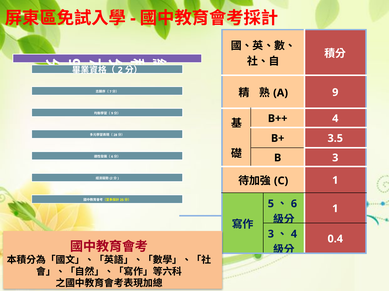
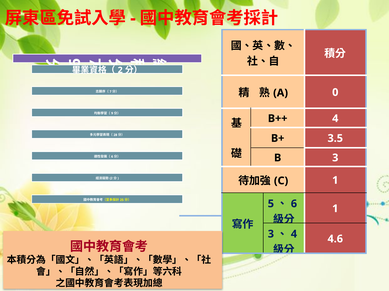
9: 9 -> 0 (335, 93)
0.4: 0.4 -> 4.6 (335, 239)
